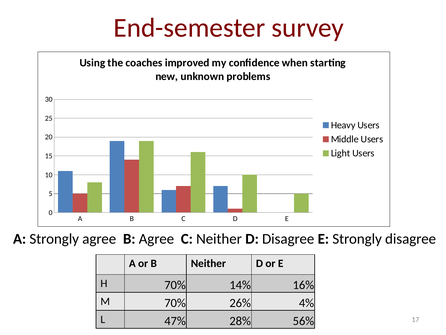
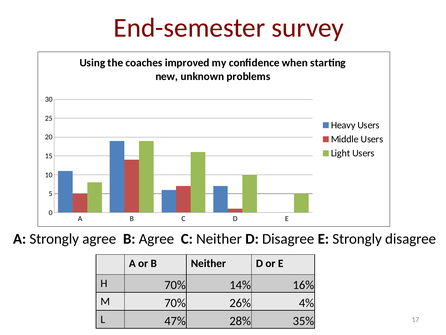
56%: 56% -> 35% (303, 320)
